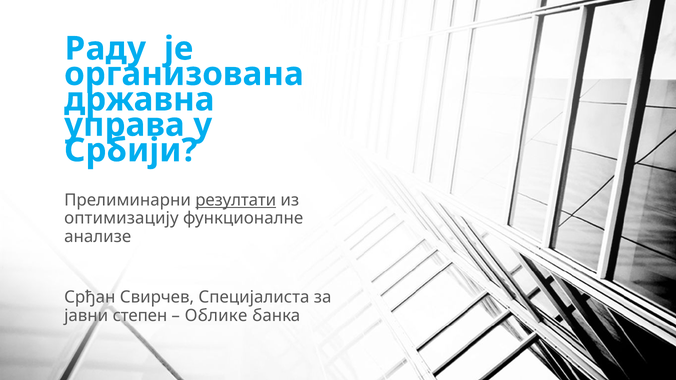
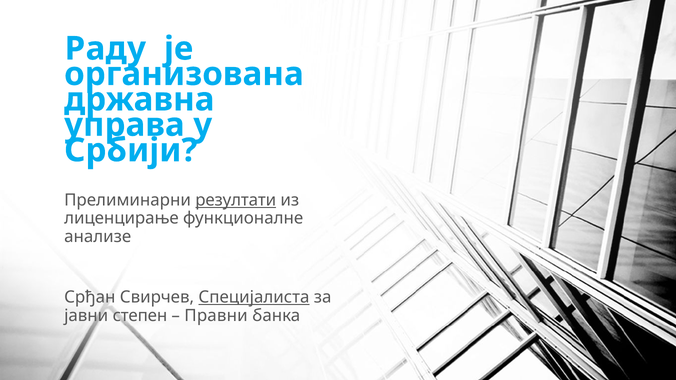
оптимизацију: оптимизацију -> лиценцирање (121, 219)
Специјалиста underline: none -> present (254, 298)
Облике: Облике -> Правни (216, 316)
